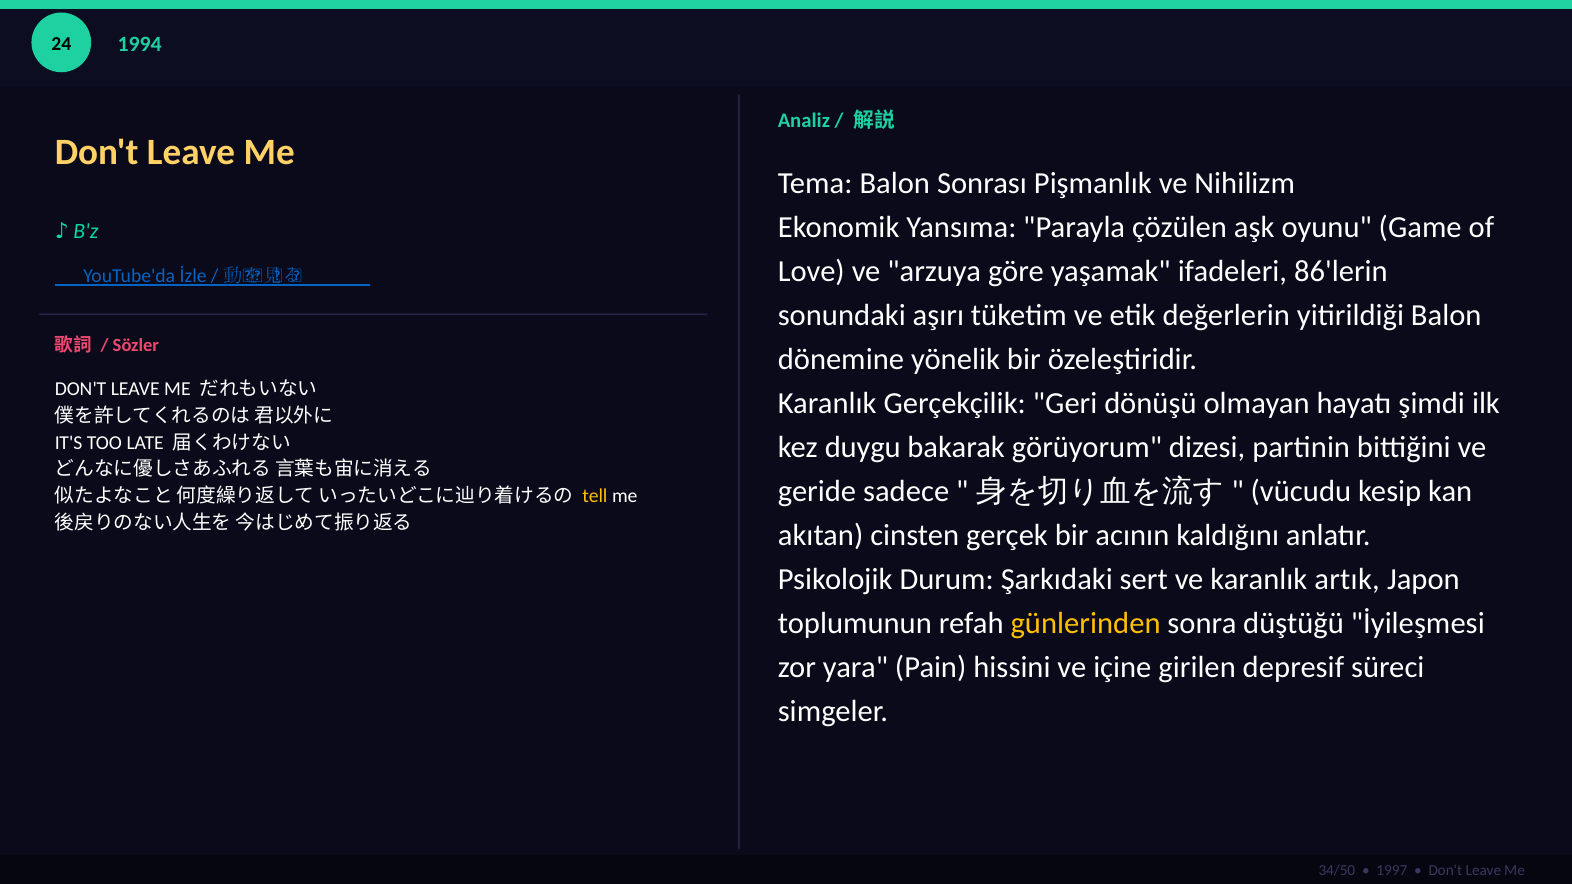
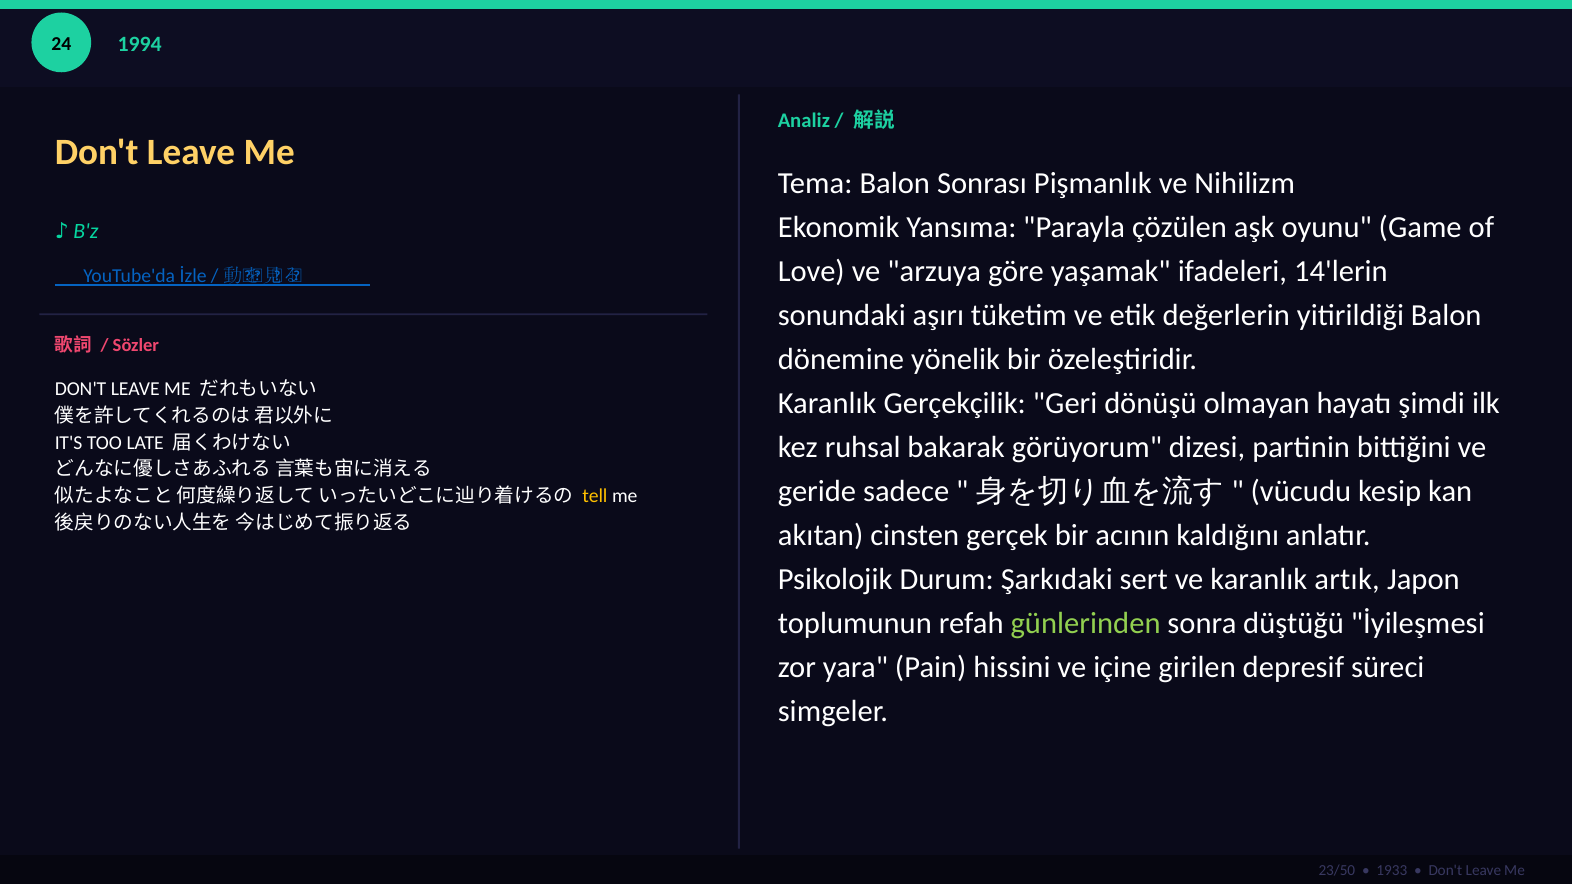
86'lerin: 86'lerin -> 14'lerin (1341, 271)
duygu: duygu -> ruhsal (863, 447)
günlerinden colour: yellow -> light green (1086, 623)
34/50: 34/50 -> 23/50 (1337, 871)
1997: 1997 -> 1933 (1392, 871)
